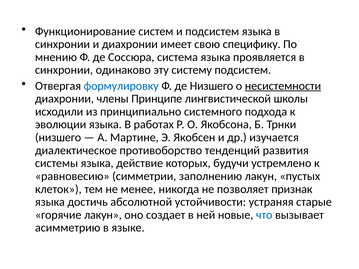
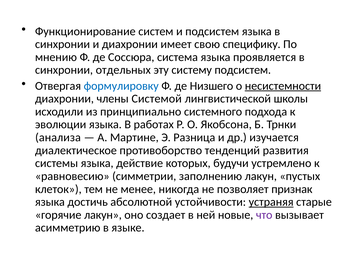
одинаково: одинаково -> отдельных (123, 70)
Принципе: Принципе -> Системой (157, 99)
низшего: низшего -> анализа (58, 138)
Якобсен: Якобсен -> Разница (194, 138)
устраняя underline: none -> present (271, 202)
что colour: blue -> purple (264, 215)
